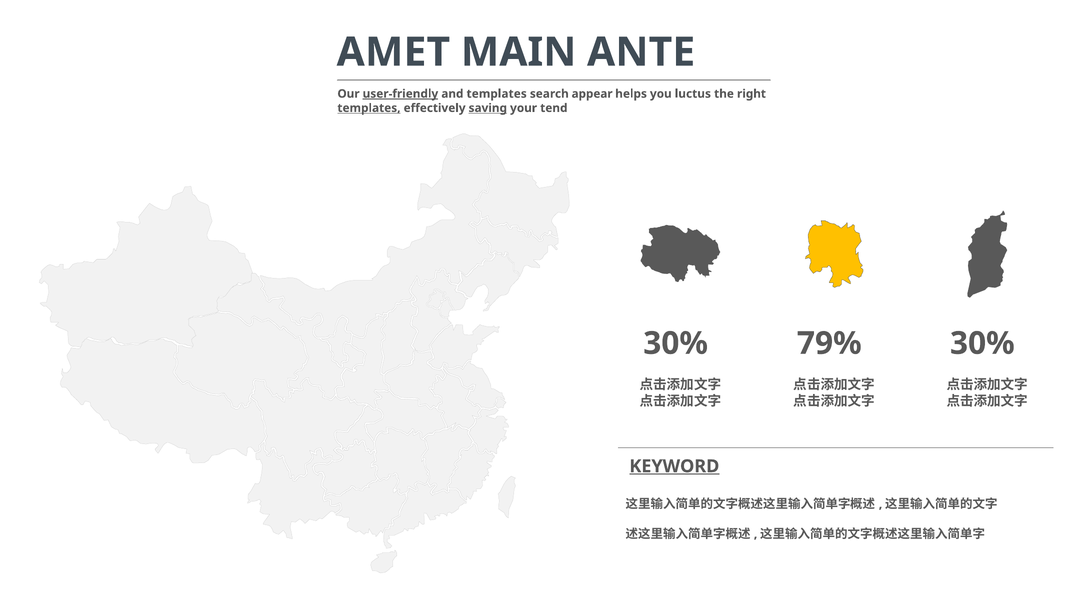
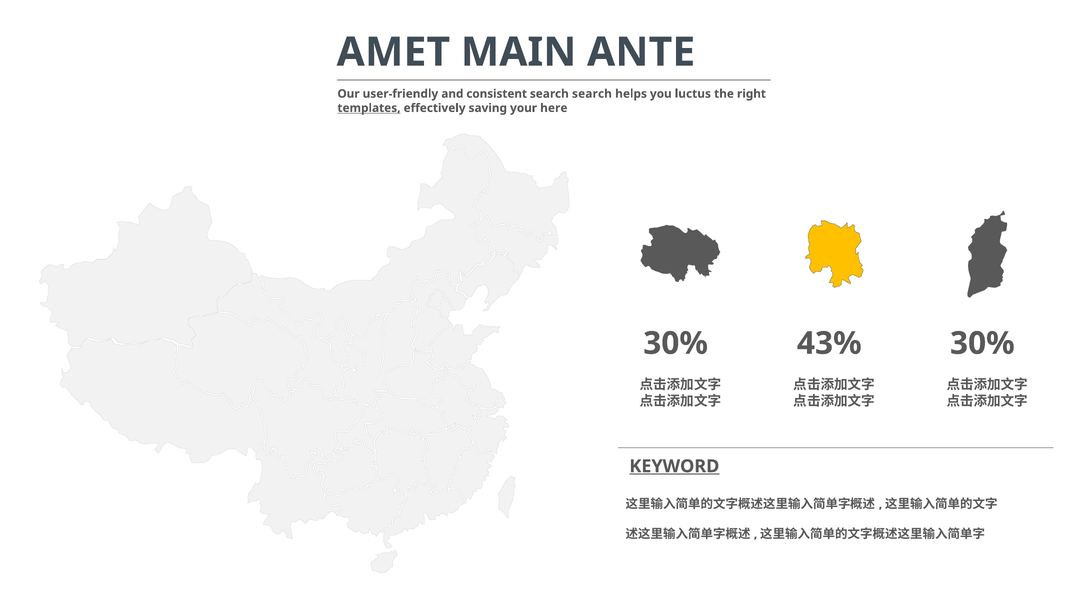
user-friendly underline: present -> none (400, 94)
and templates: templates -> consistent (497, 94)
search appear: appear -> search (592, 94)
saving underline: present -> none (488, 108)
tend: tend -> here (554, 108)
79%: 79% -> 43% (829, 344)
